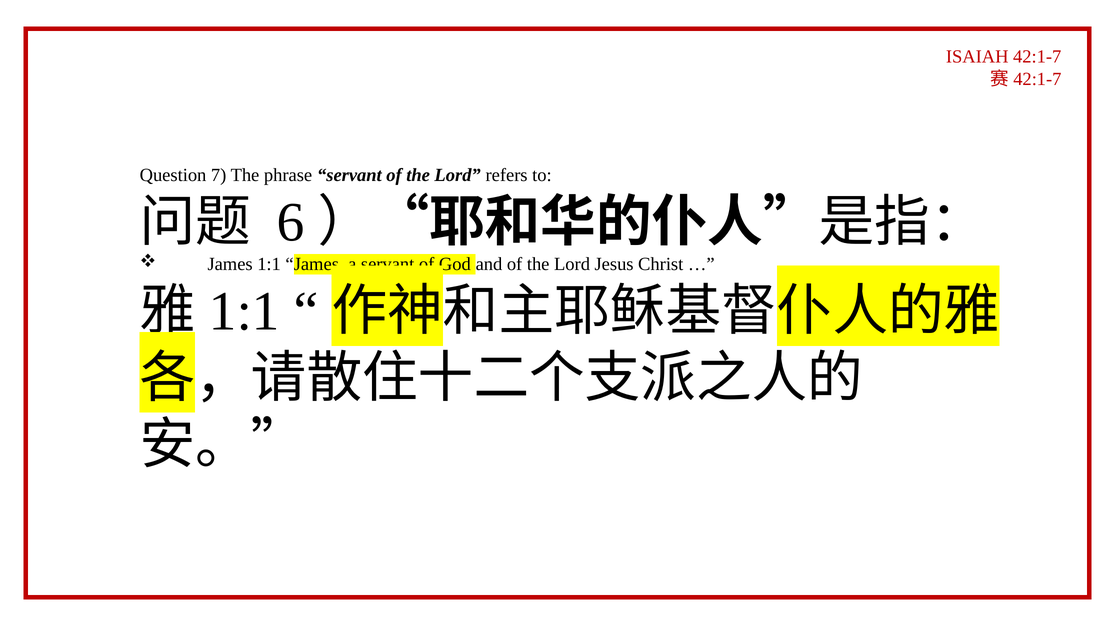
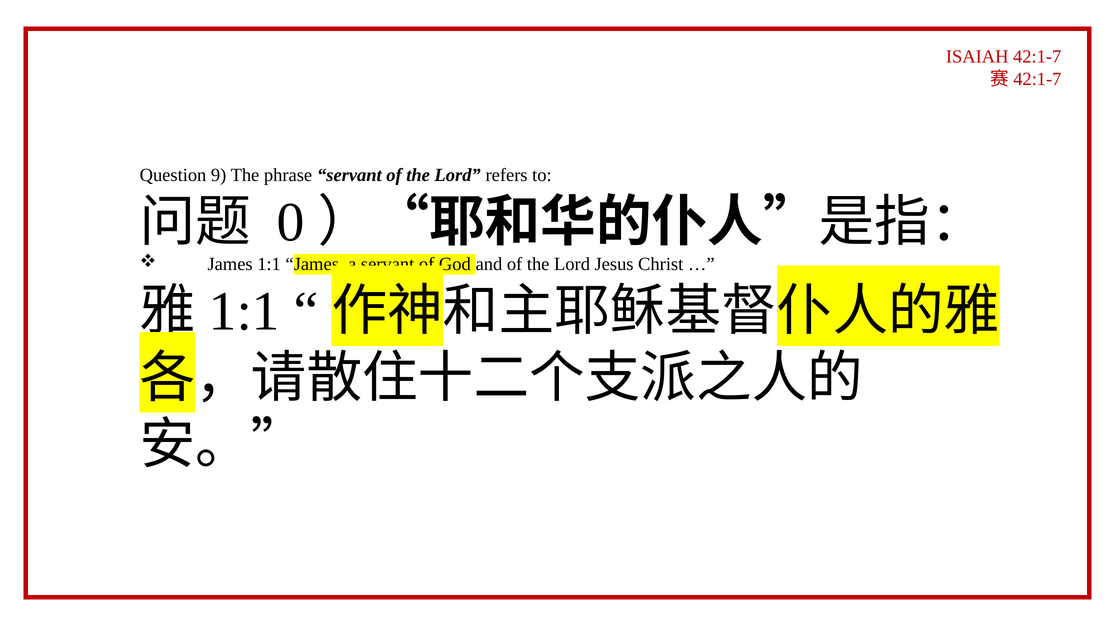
7: 7 -> 9 (219, 175)
6: 6 -> 0 (291, 222)
